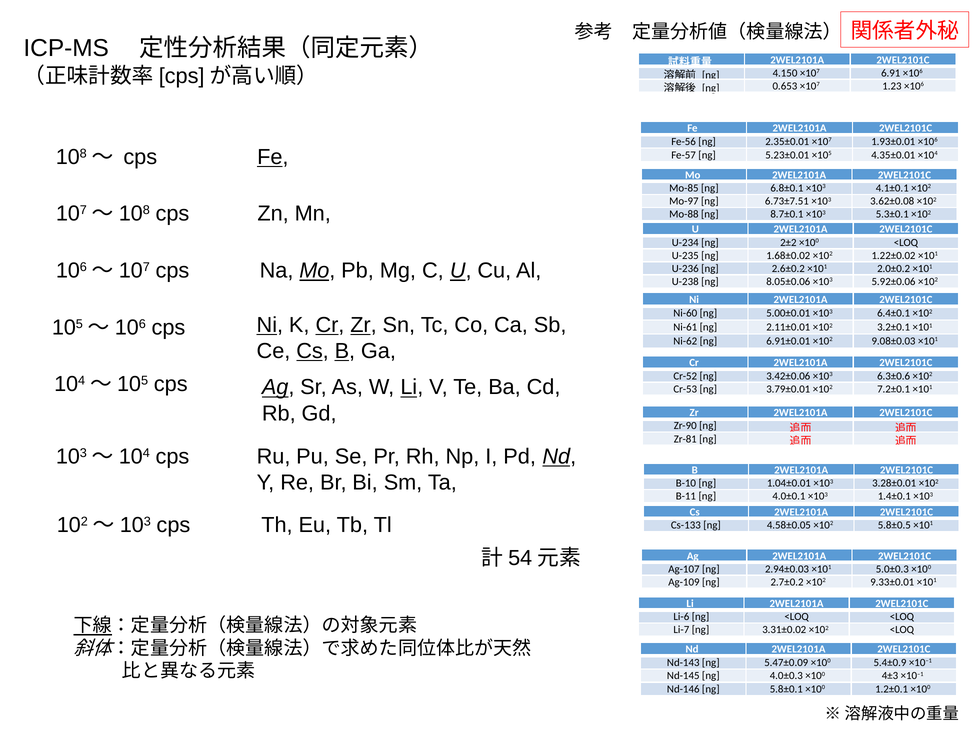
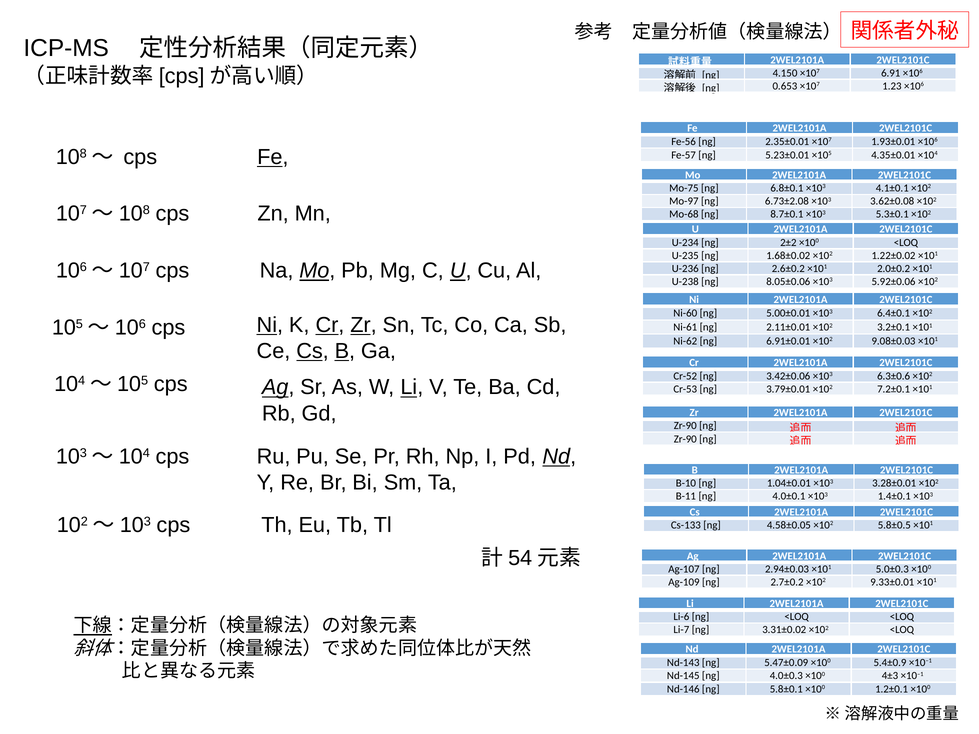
Mo-85: Mo-85 -> Mo-75 (684, 188)
6.73±7.51: 6.73±7.51 -> 6.73±2.08 (787, 201)
Mo-88: Mo-88 -> Mo-68 (684, 214)
Zr-81: Zr-81 -> Zr-90 (685, 439)
